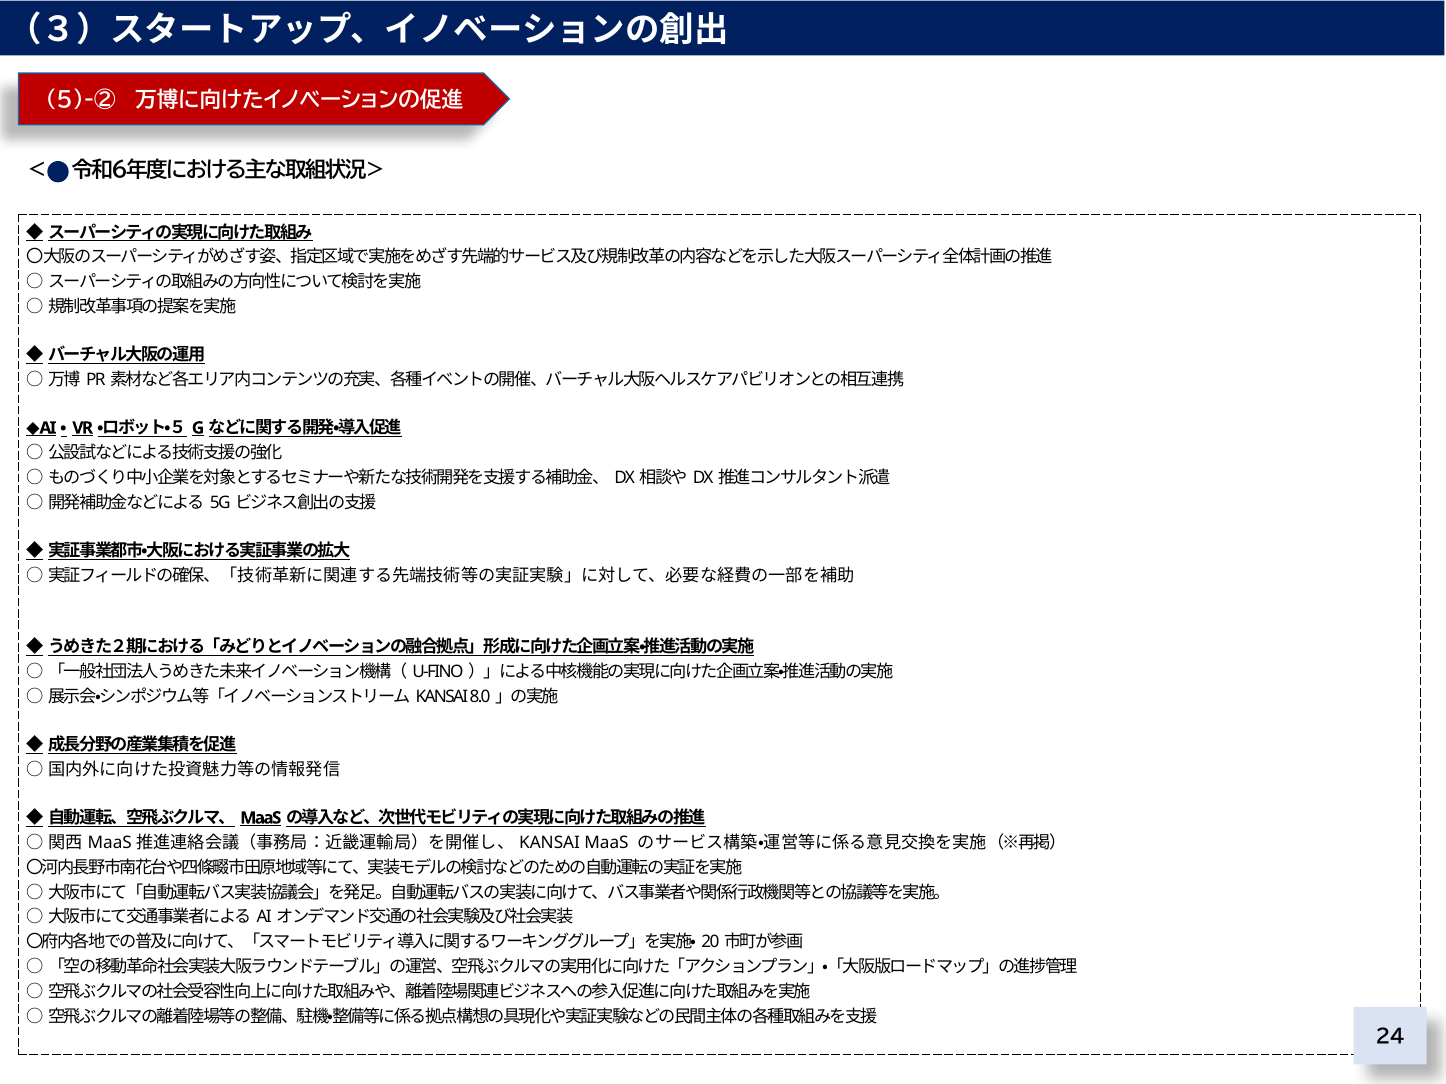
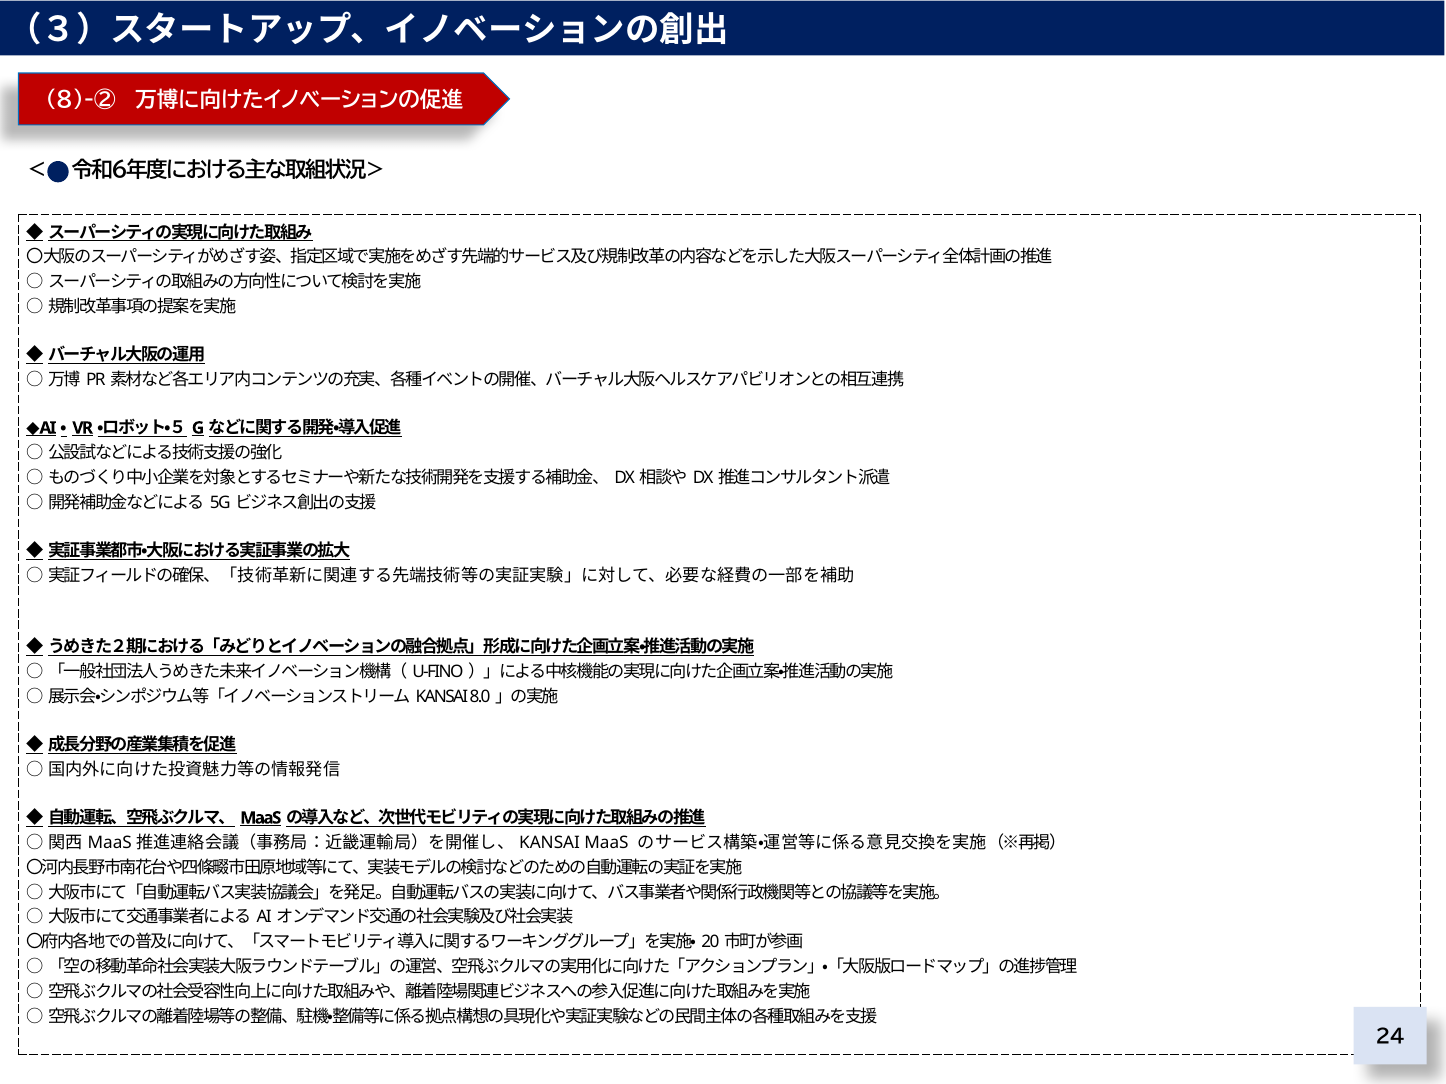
5)-②: 5)-② -> 8)-② (81, 100)
